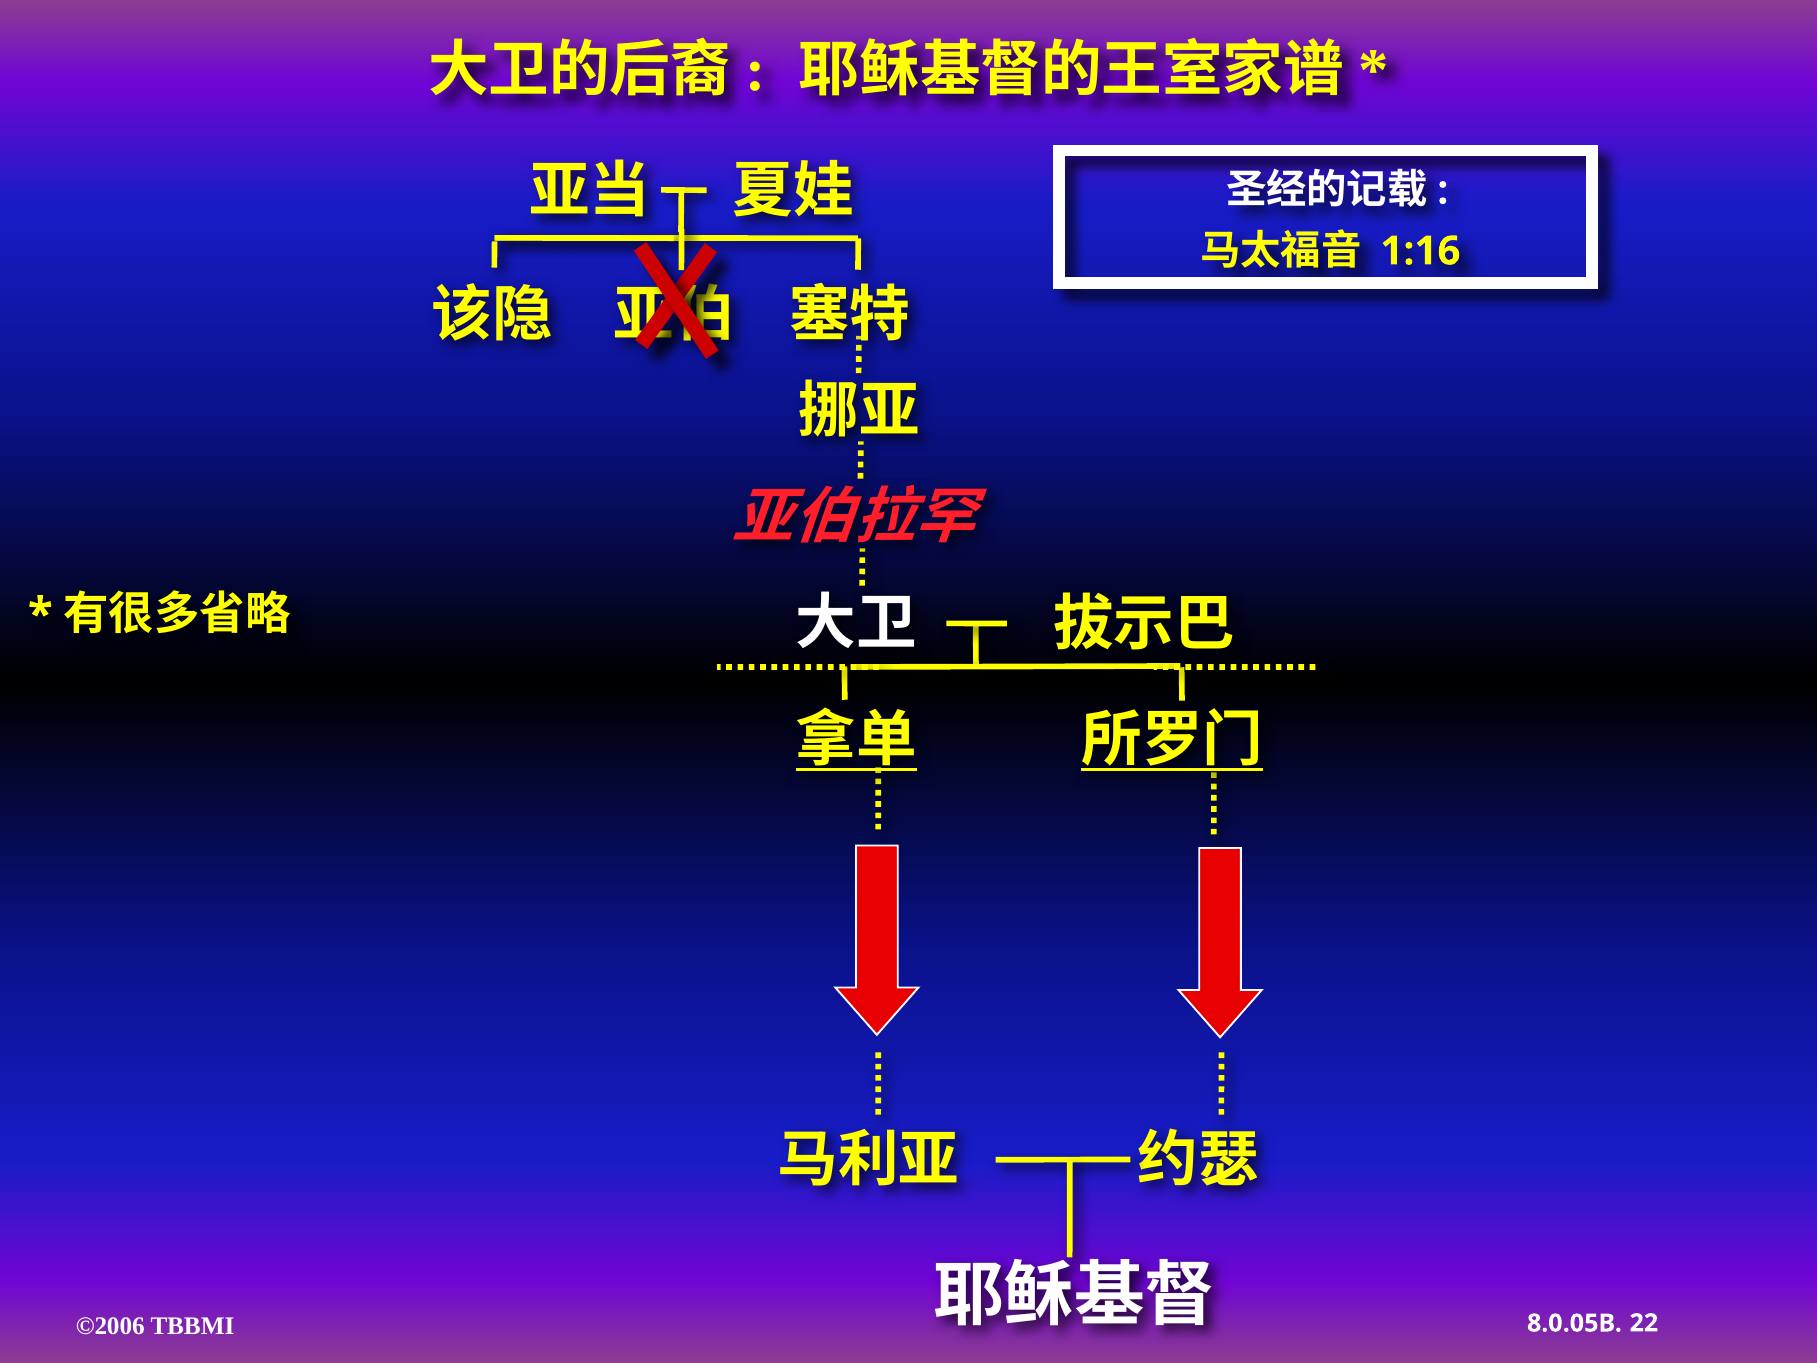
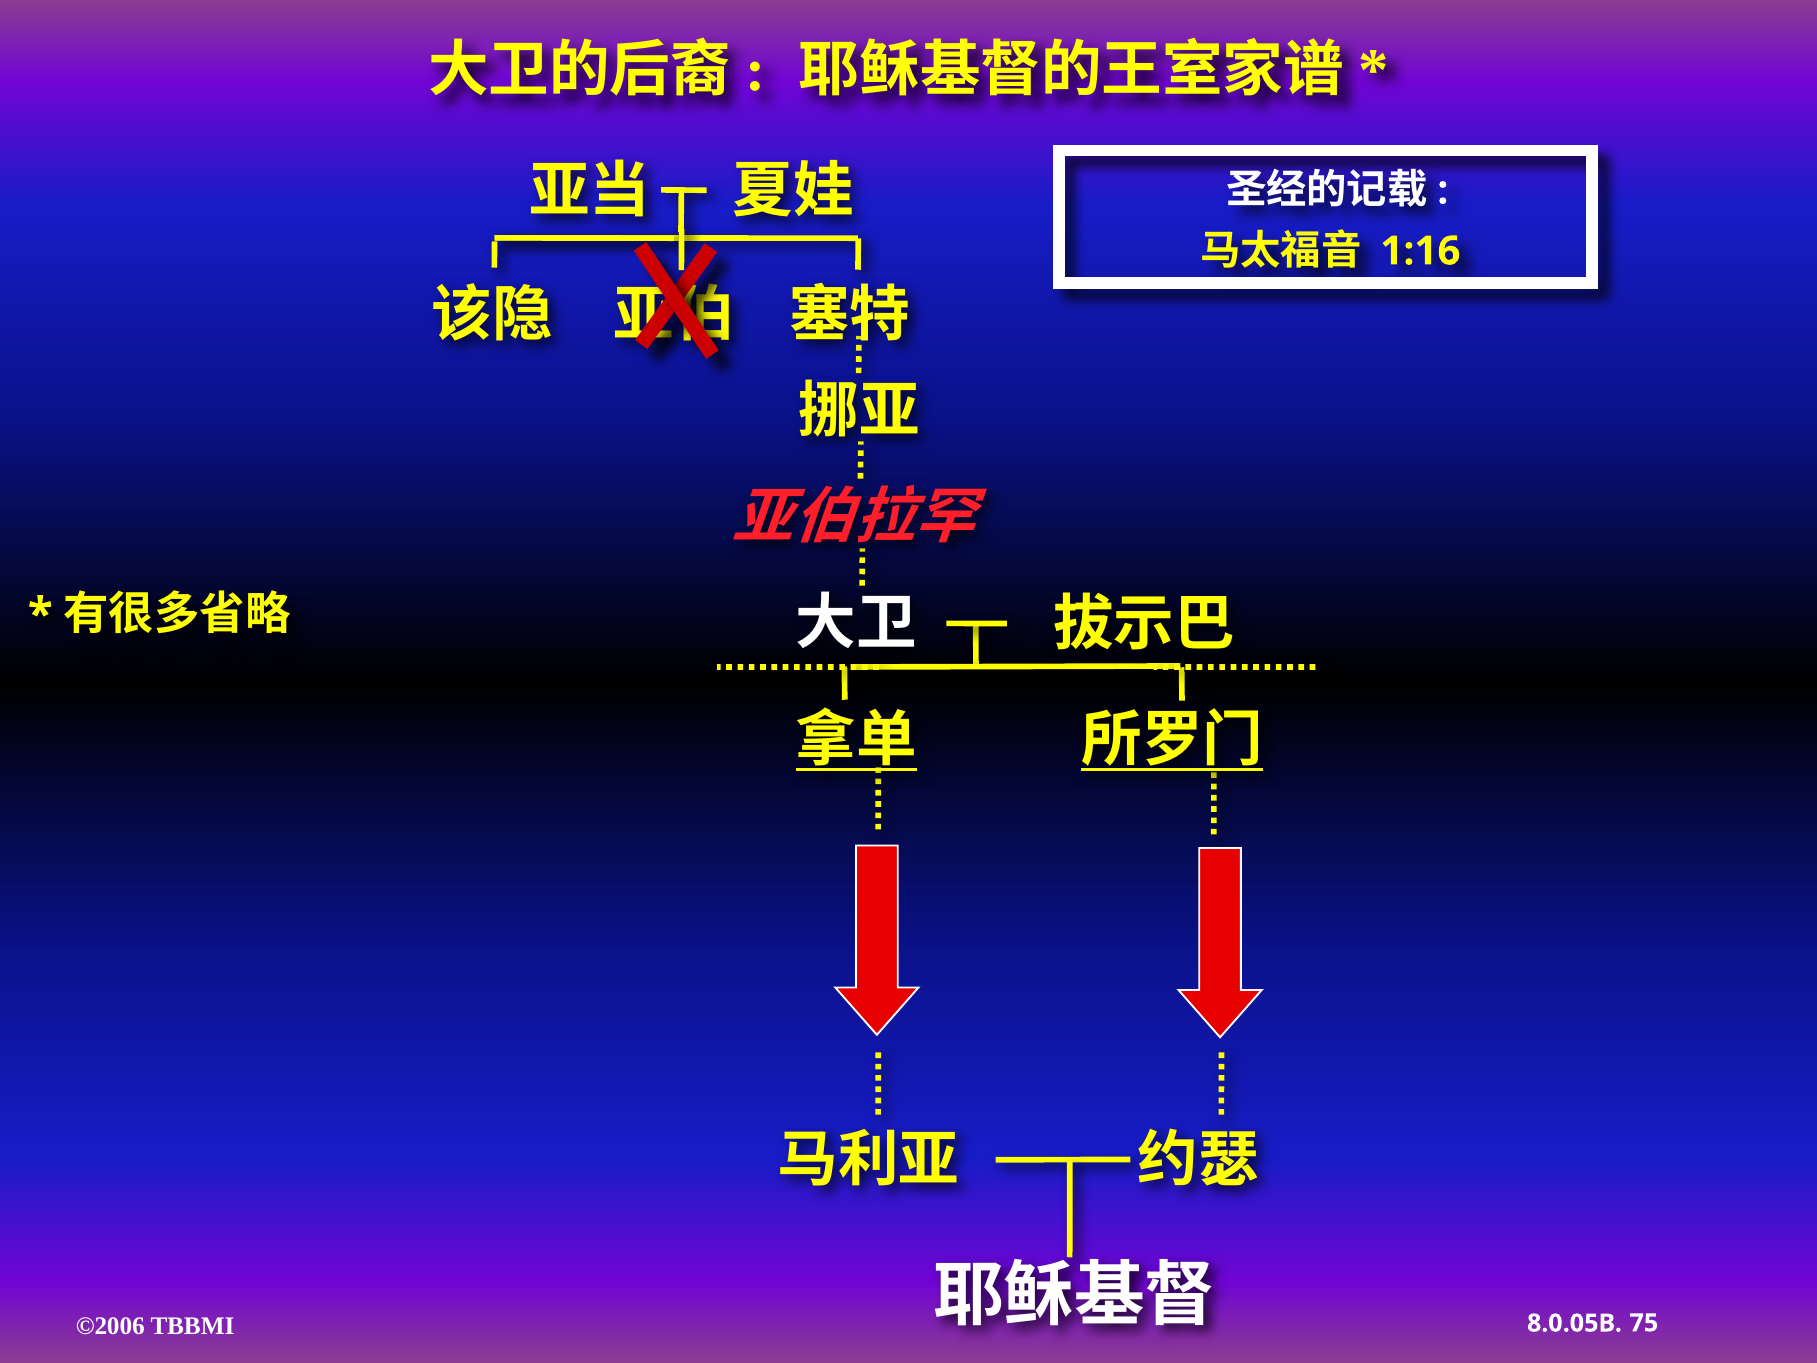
22: 22 -> 75 (1644, 1323)
